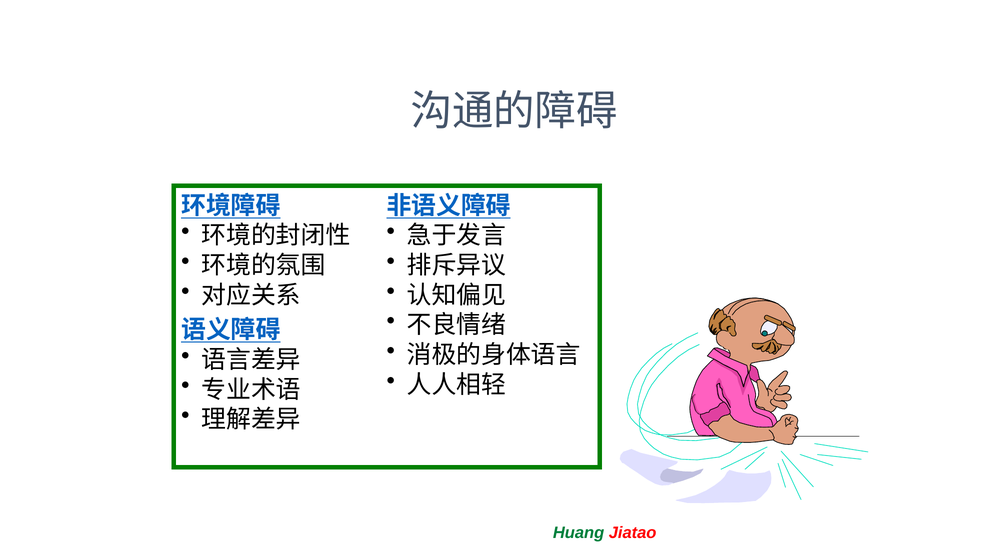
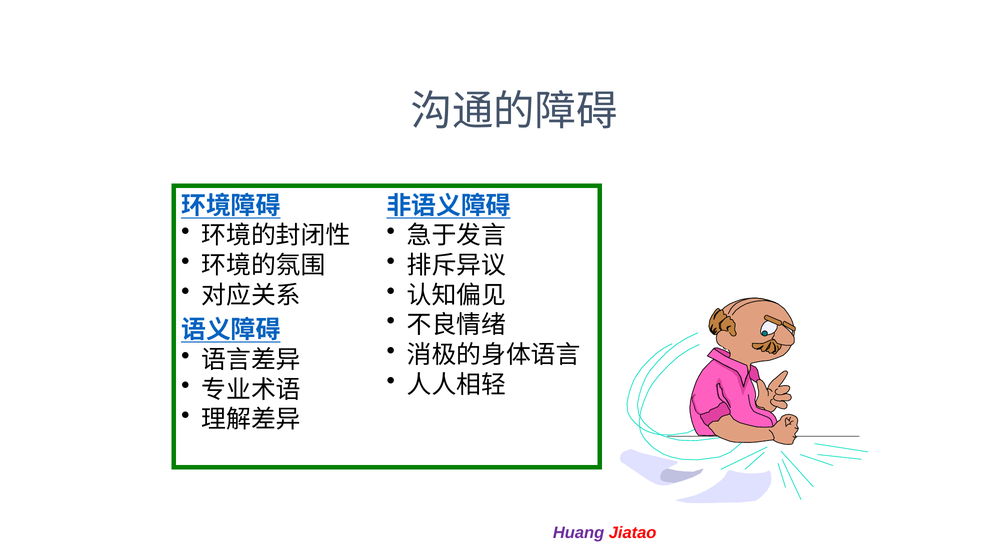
Huang colour: green -> purple (579, 533)
